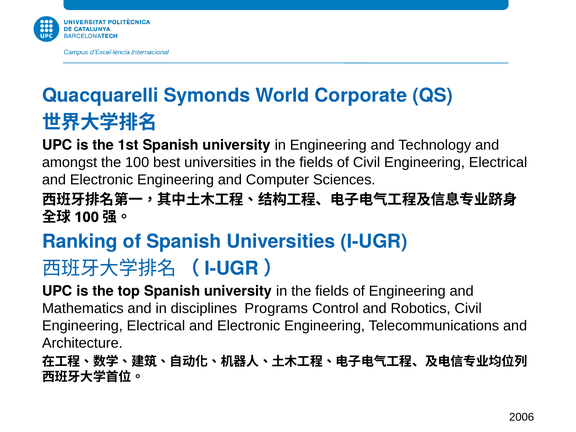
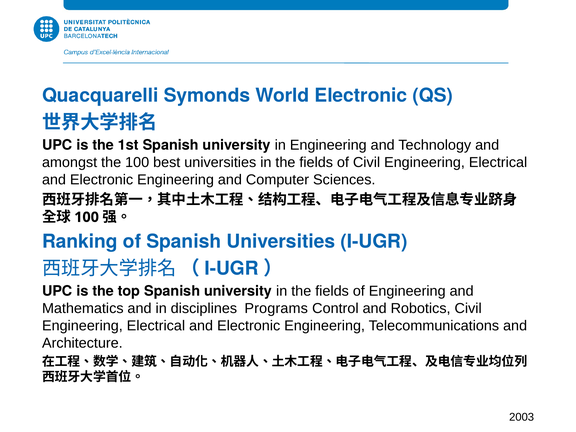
World Corporate: Corporate -> Electronic (361, 96)
2006: 2006 -> 2003 (522, 417)
